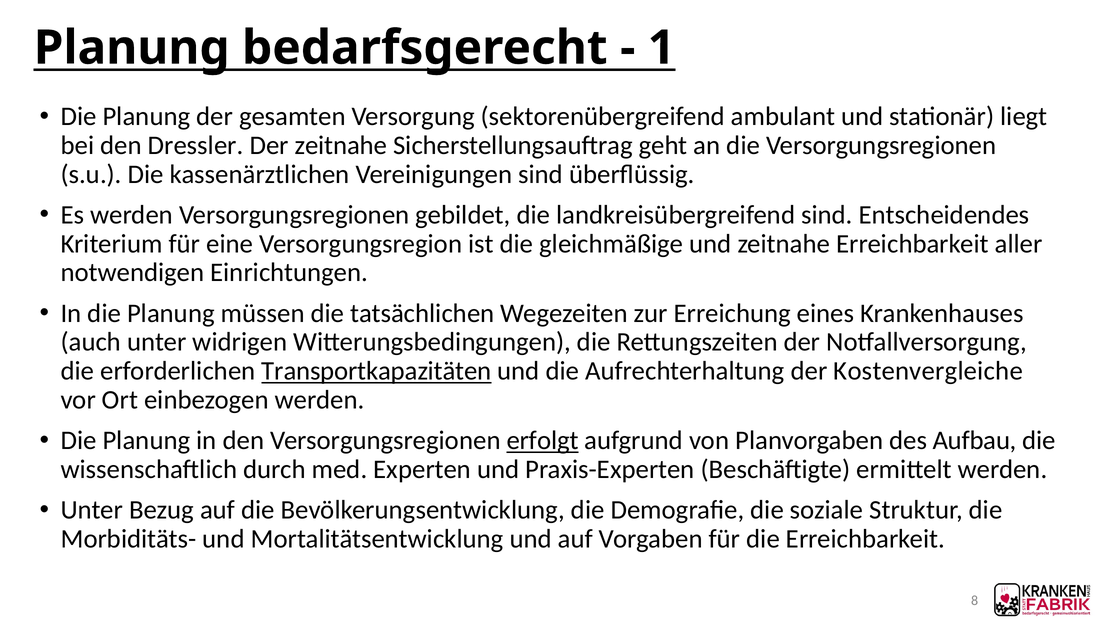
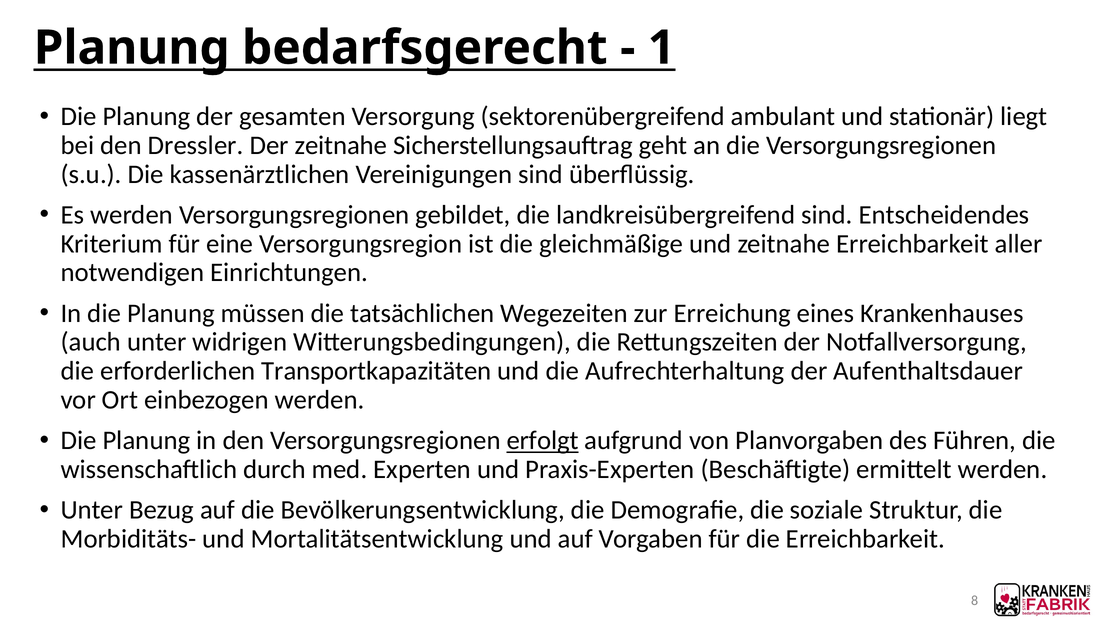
Transportkapazitäten underline: present -> none (376, 371)
Kostenvergleiche: Kostenvergleiche -> Aufenthaltsdauer (928, 371)
Aufbau: Aufbau -> Führen (975, 441)
